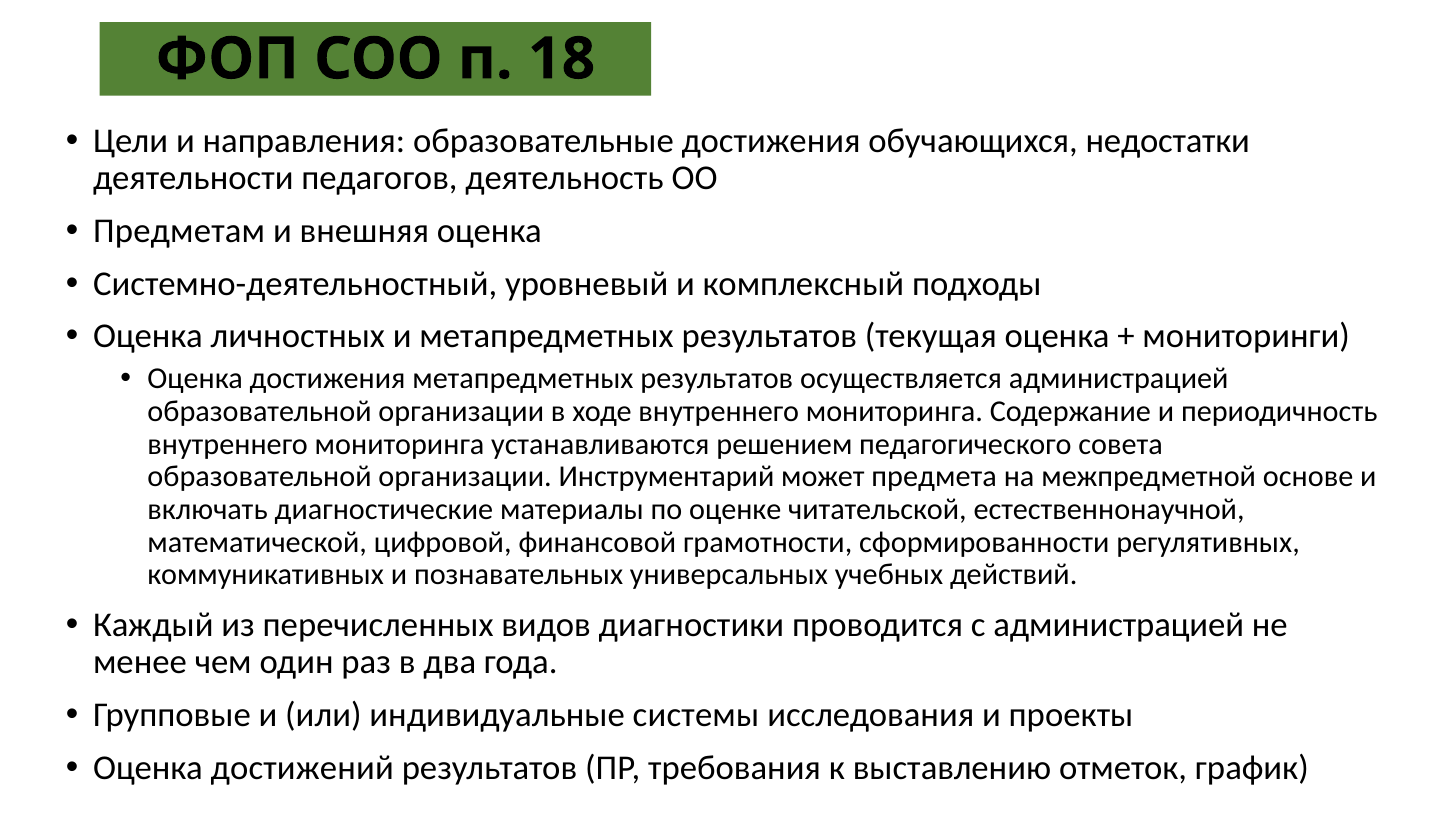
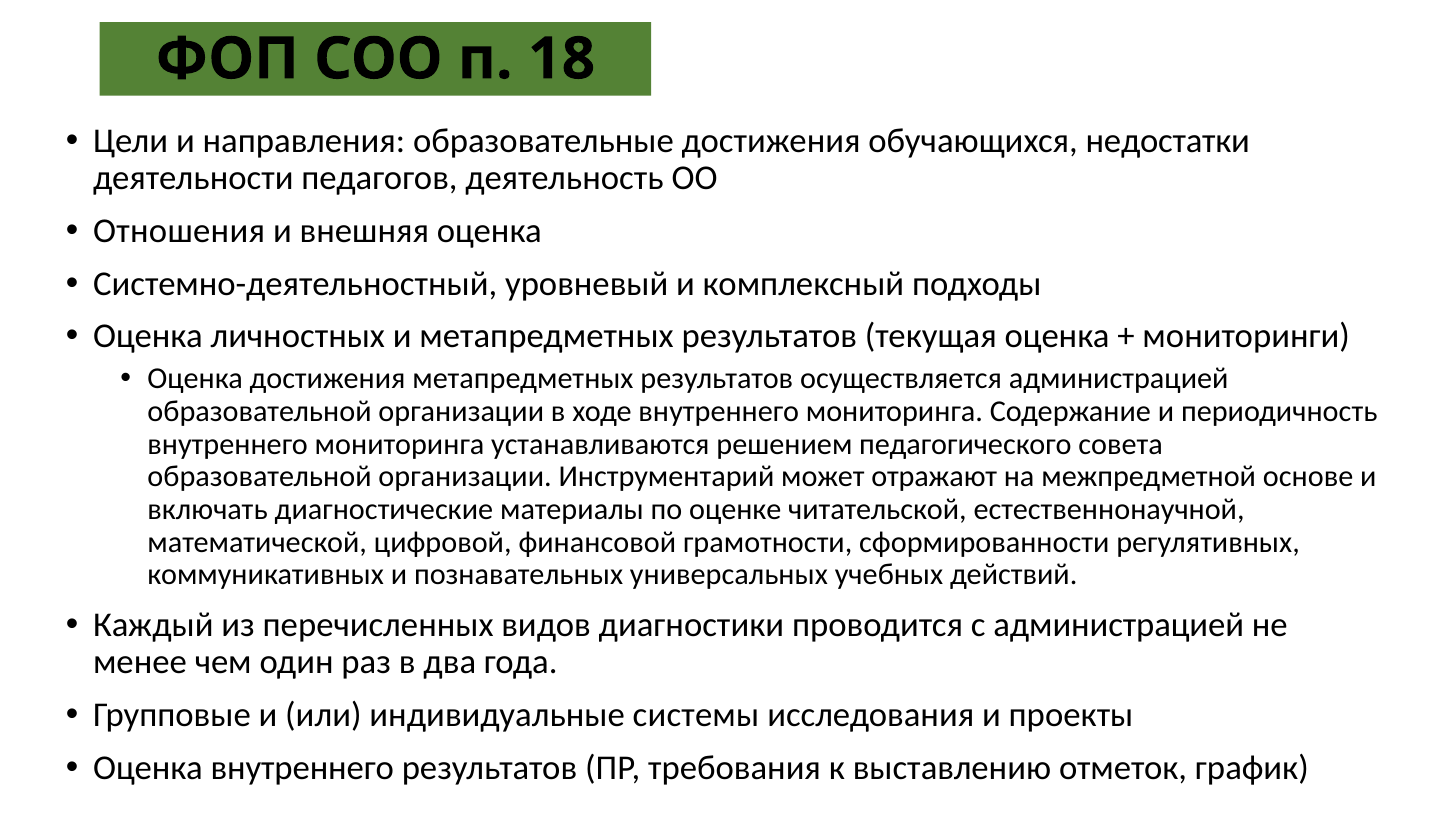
Предметам: Предметам -> Отношения (179, 231)
предмета: предмета -> отражают (934, 477)
Оценка достижений: достижений -> внутреннего (302, 767)
